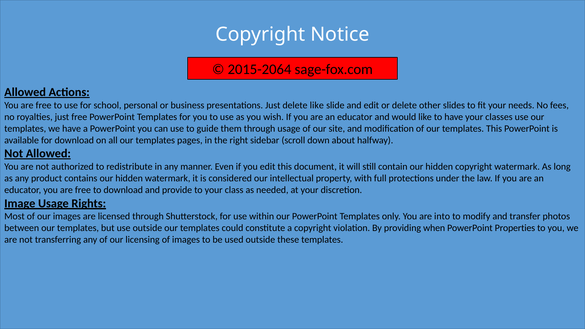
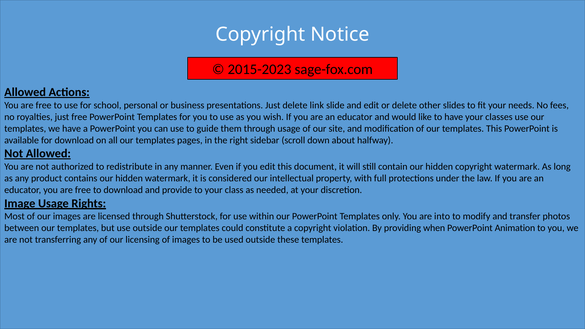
2015-2064: 2015-2064 -> 2015-2023 (259, 69)
delete like: like -> link (317, 105)
Properties: Properties -> Animation (515, 228)
